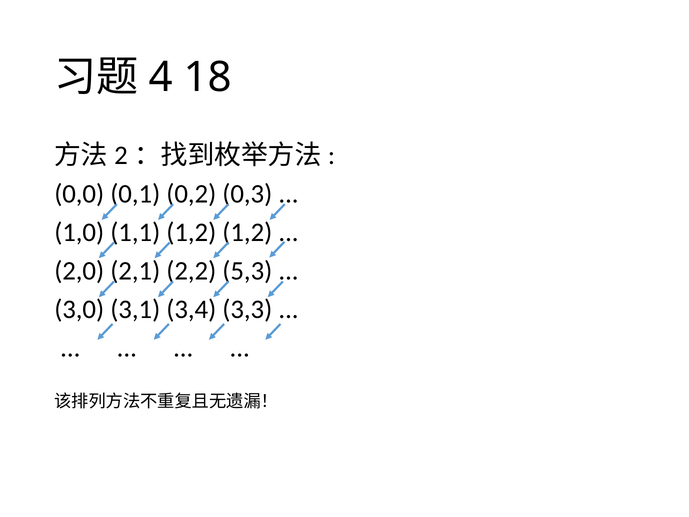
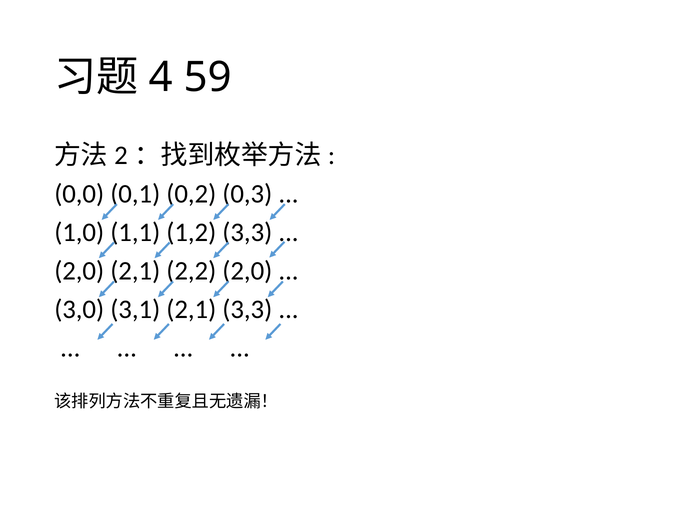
18: 18 -> 59 (208, 77)
1,2 1,2: 1,2 -> 3,3 (247, 232)
2,2 5,3: 5,3 -> 2,0 (247, 271)
3,1 3,4: 3,4 -> 2,1 (191, 309)
